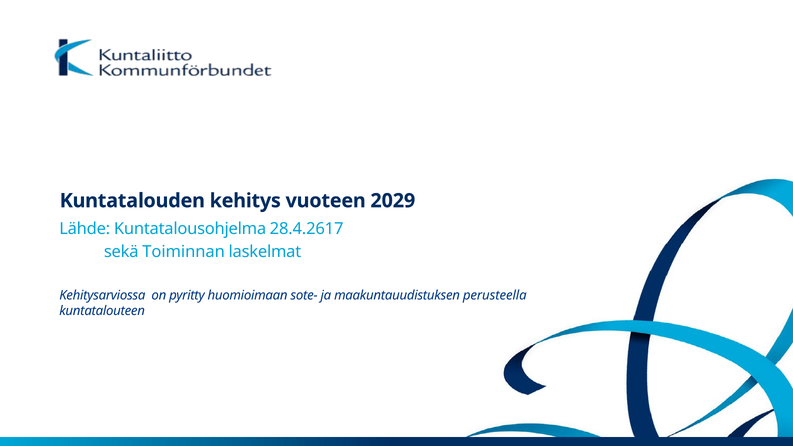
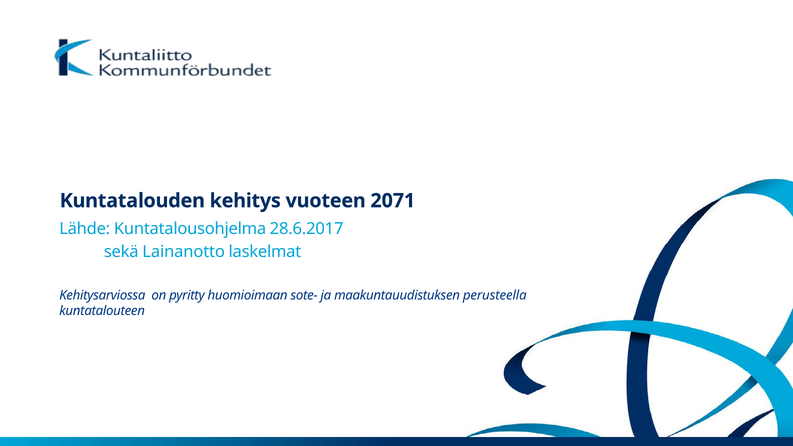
2029: 2029 -> 2071 (393, 201)
28.4.2617: 28.4.2617 -> 28.6.2017 (307, 229)
Toiminnan: Toiminnan -> Lainanotto (184, 252)
